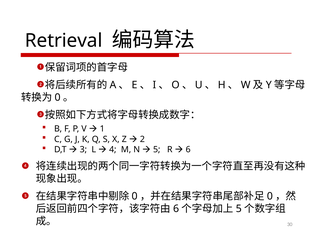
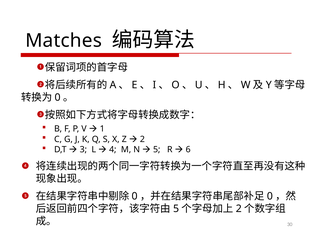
Retrieval: Retrieval -> Matches (64, 41)
6: 6 -> 5 (176, 209)
5: 5 -> 2 (239, 209)
